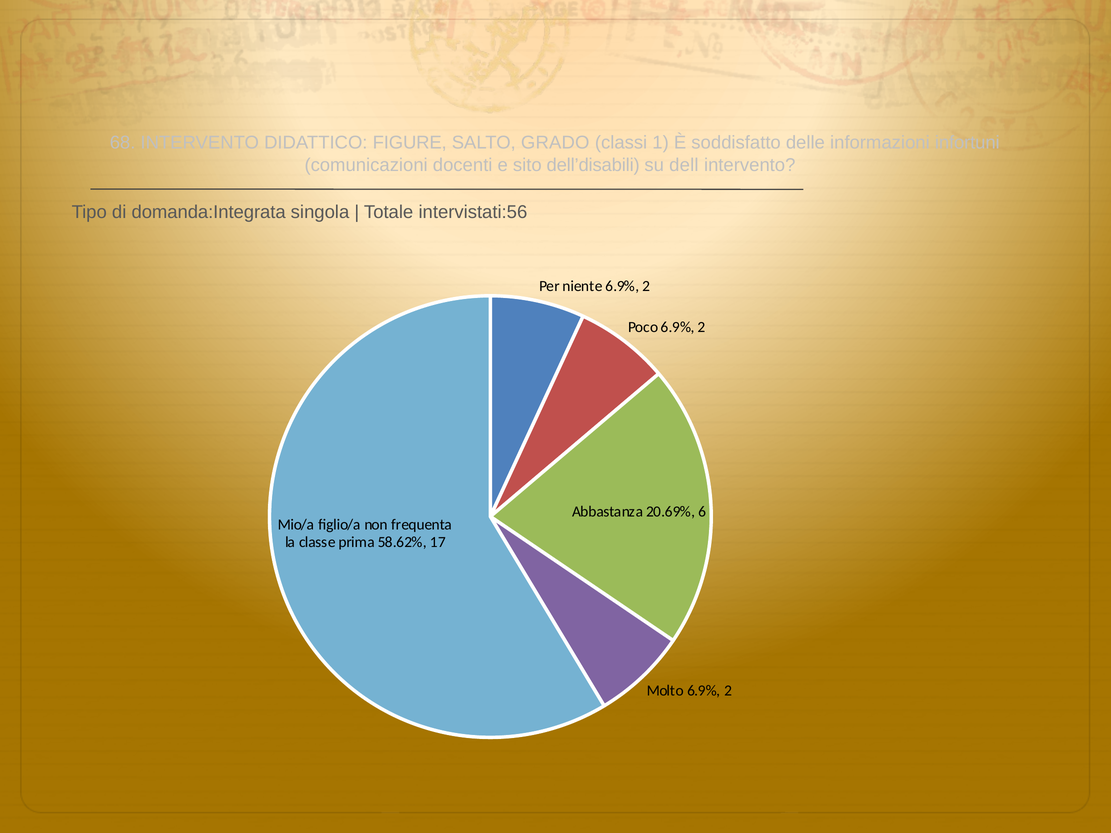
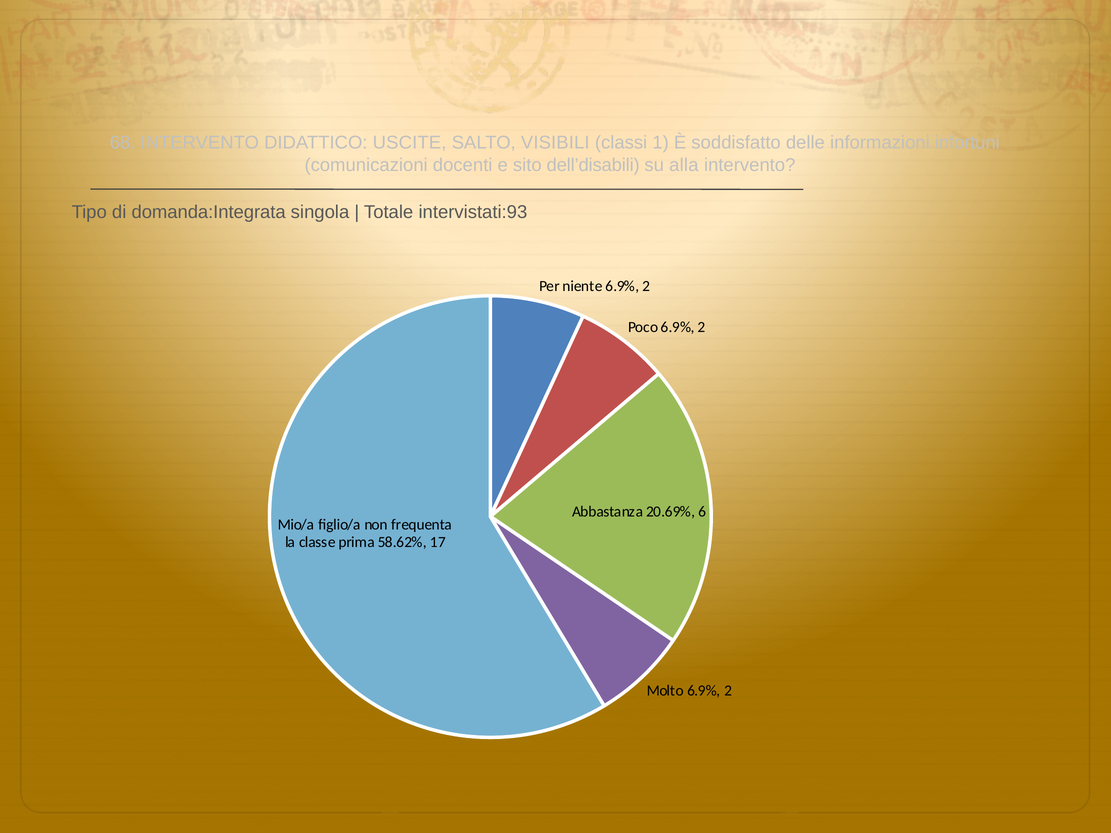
FIGURE: FIGURE -> USCITE (410, 143)
GRADO: GRADO -> VISIBILI (555, 143)
dell: dell -> alla (684, 165)
intervistati:56: intervistati:56 -> intervistati:93 (473, 212)
